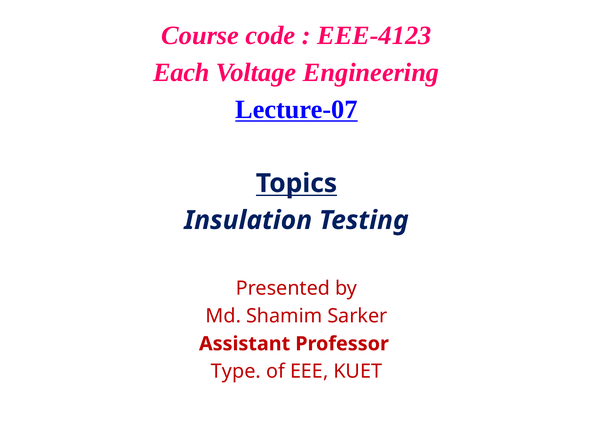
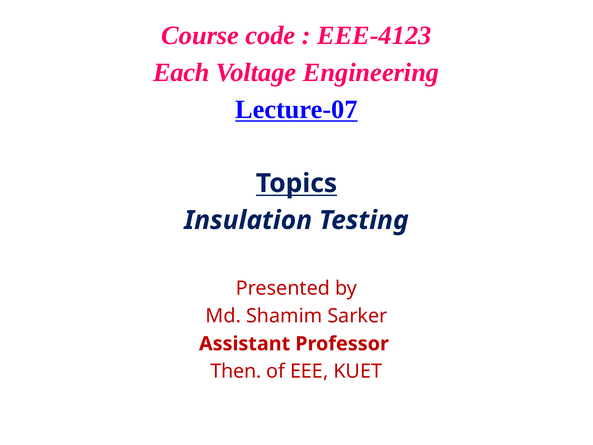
Type: Type -> Then (236, 371)
